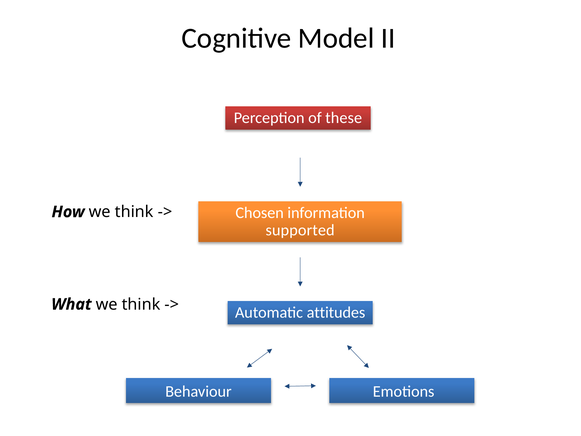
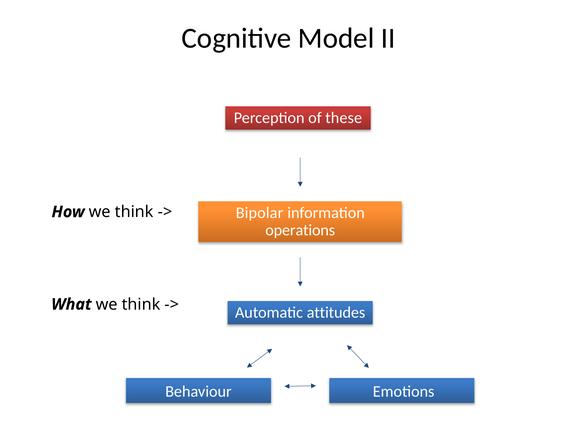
Chosen: Chosen -> Bipolar (260, 213)
supported: supported -> operations (300, 230)
